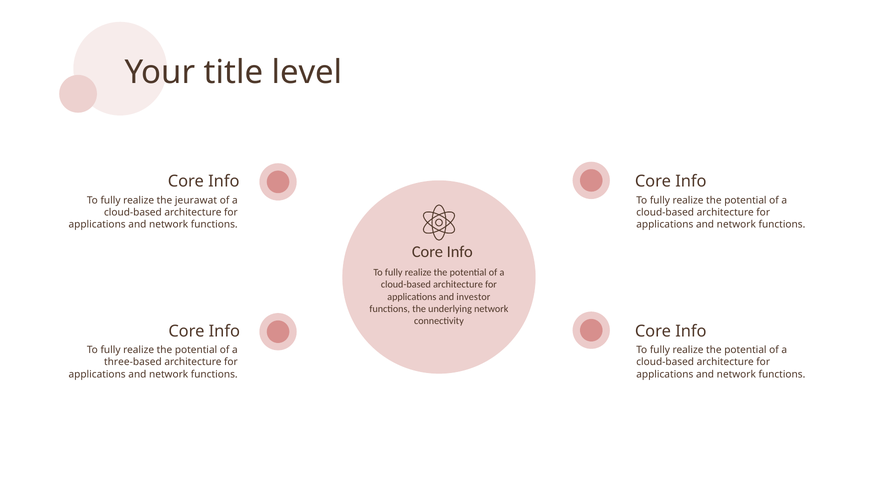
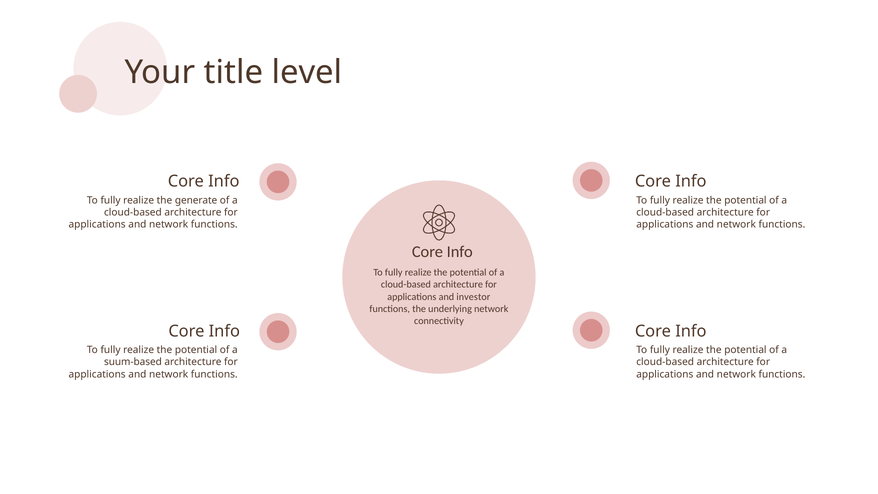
jeurawat: jeurawat -> generate (196, 200)
three-based: three-based -> suum-based (133, 362)
